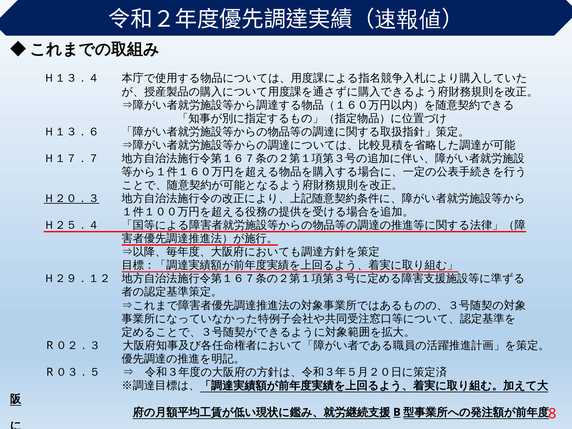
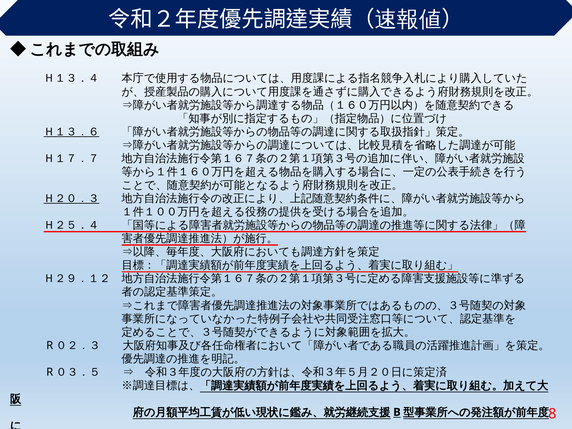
Ｈ１３．６ underline: none -> present (71, 132)
